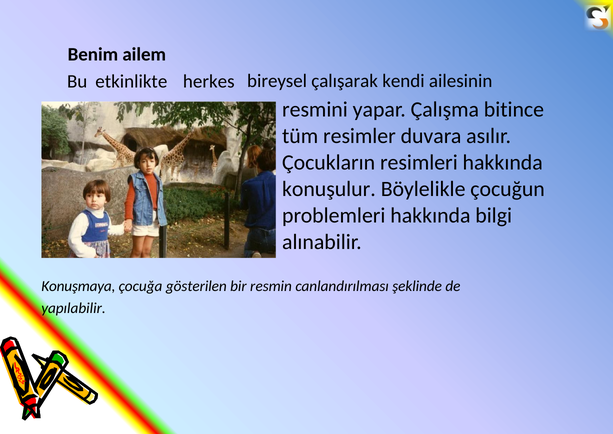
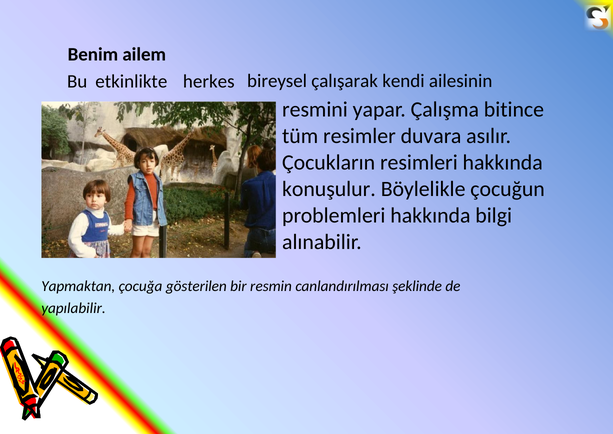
Konuşmaya: Konuşmaya -> Yapmaktan (78, 286)
